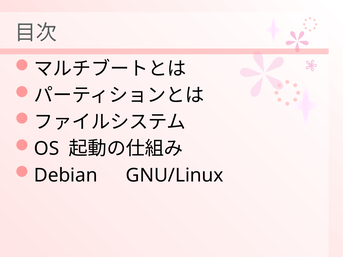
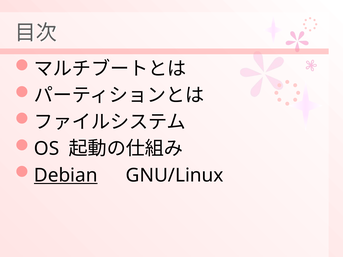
Debian underline: none -> present (66, 175)
